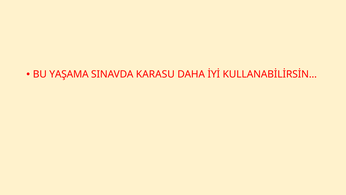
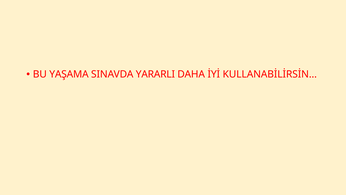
KARASU: KARASU -> YARARLI (155, 74)
